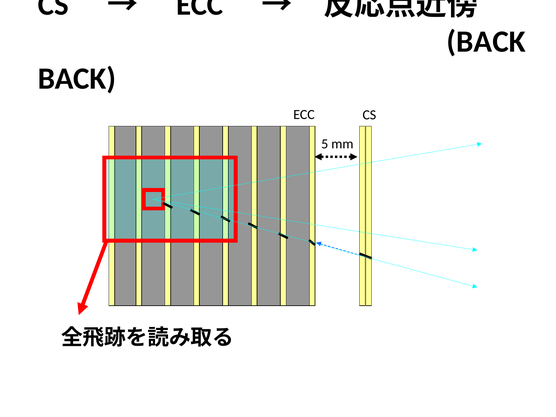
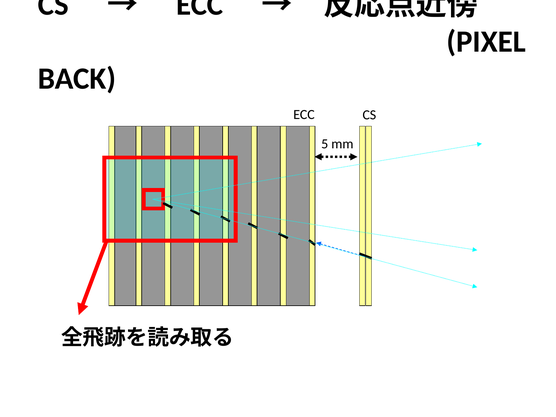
BACK: BACK -> PIXEL (486, 42)
